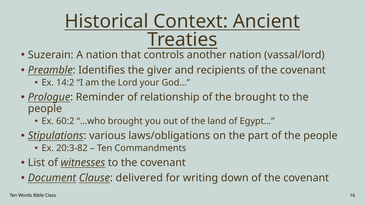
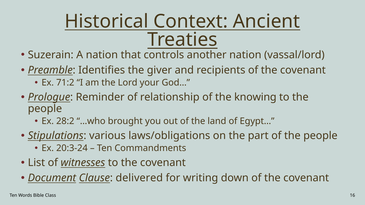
14:2: 14:2 -> 71:2 (65, 83)
the brought: brought -> knowing (255, 97)
60:2: 60:2 -> 28:2 (65, 121)
20:3-82: 20:3-82 -> 20:3-24 (72, 148)
